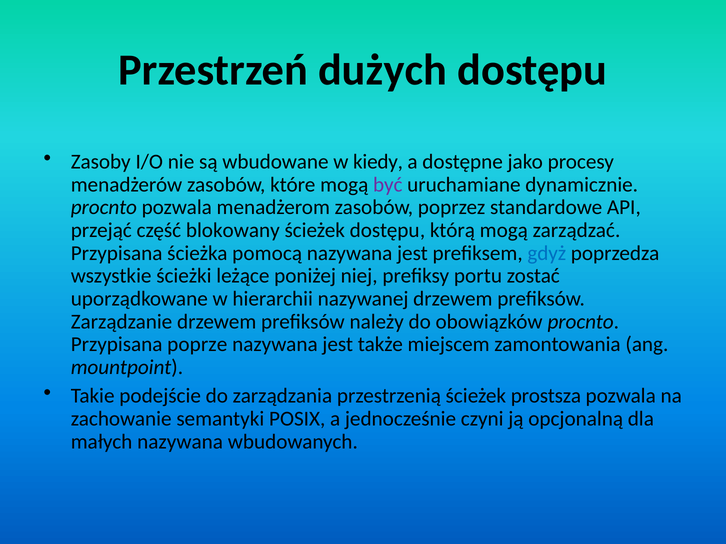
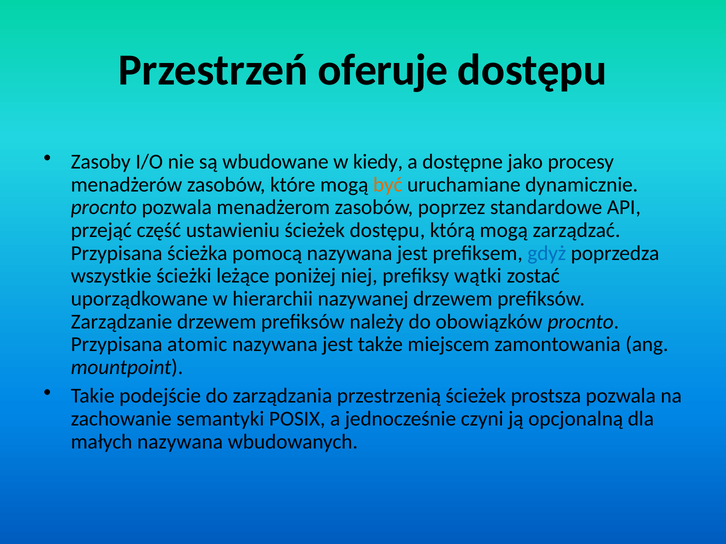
dużych: dużych -> oferuje (383, 70)
być colour: purple -> orange (388, 185)
blokowany: blokowany -> ustawieniu (233, 230)
portu: portu -> wątki (478, 276)
poprze: poprze -> atomic (197, 345)
